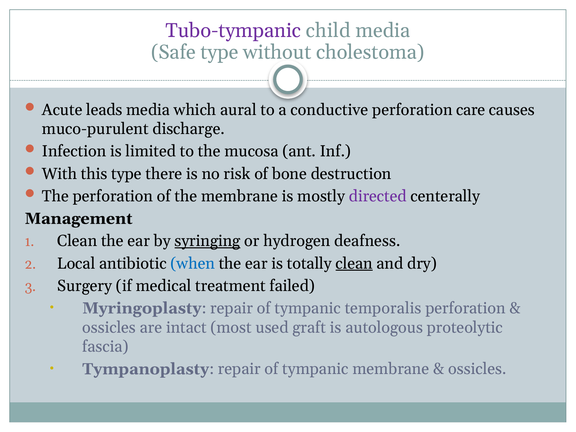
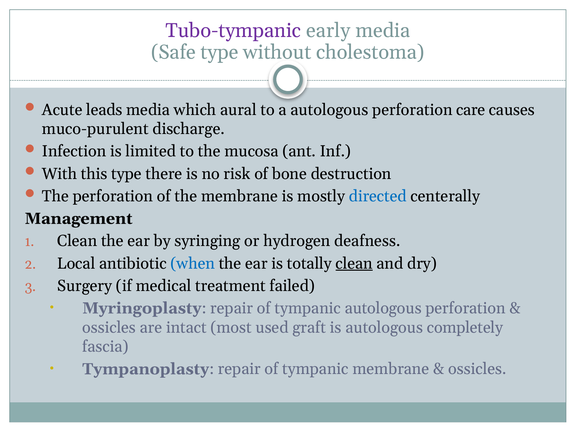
child: child -> early (328, 31)
a conductive: conductive -> autologous (329, 110)
directed colour: purple -> blue (378, 196)
syringing underline: present -> none (207, 241)
tympanic temporalis: temporalis -> autologous (383, 308)
proteolytic: proteolytic -> completely (465, 327)
